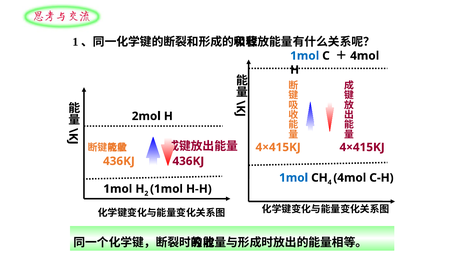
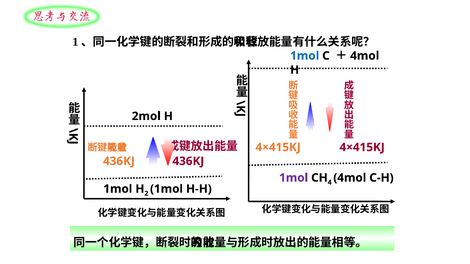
1mol colour: blue -> purple (294, 178)
